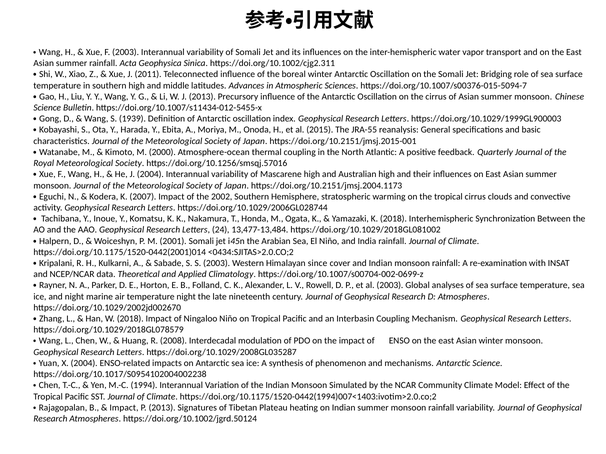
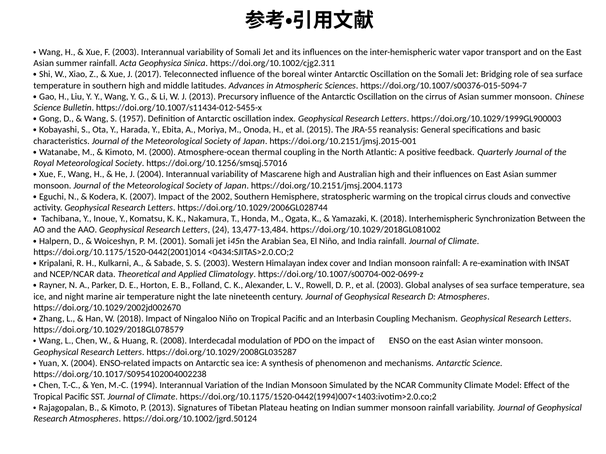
2011: 2011 -> 2017 (148, 74)
1939: 1939 -> 1957 (132, 119)
Himalayan since: since -> index (318, 263)
Impact: Impact -> Kimoto (124, 408)
